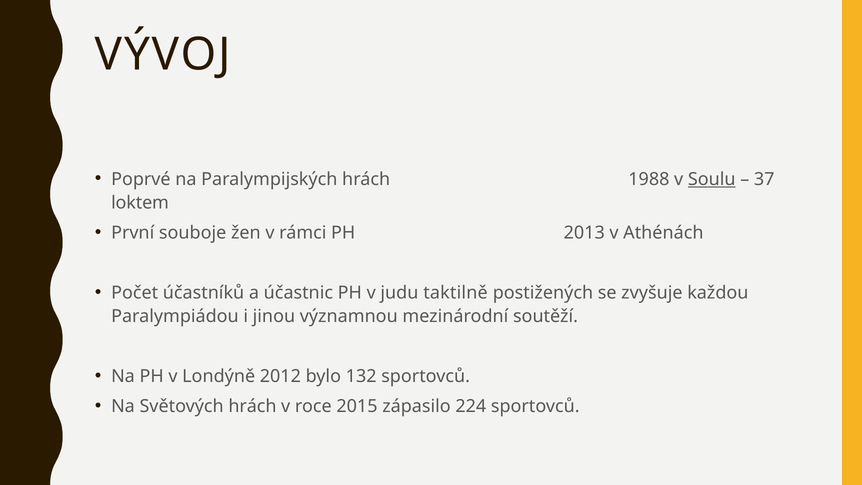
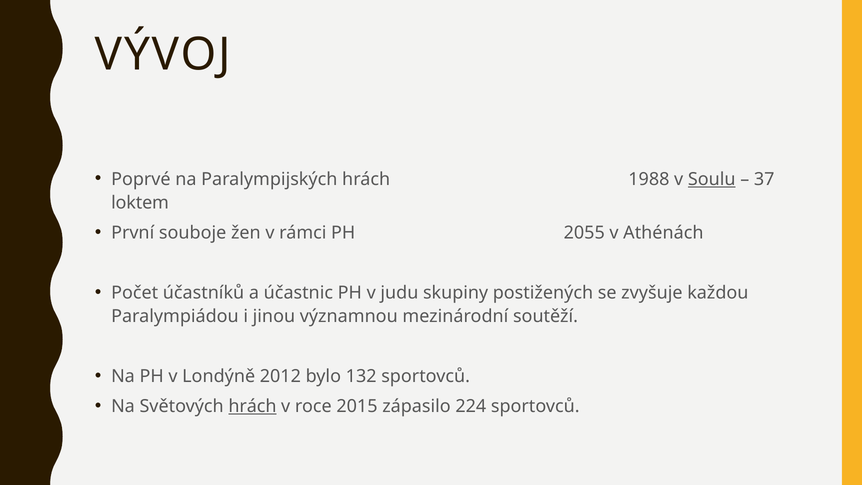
2013: 2013 -> 2055 (584, 233)
taktilně: taktilně -> skupiny (456, 293)
hrách underline: none -> present (252, 406)
